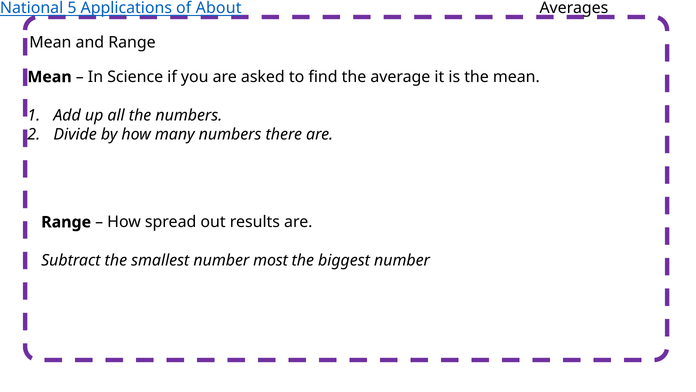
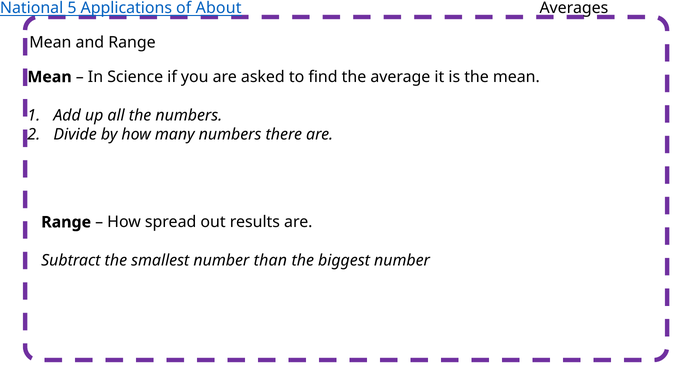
most: most -> than (270, 260)
